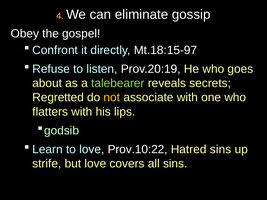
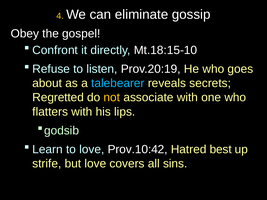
Mt.18:15-97: Mt.18:15-97 -> Mt.18:15-10 (166, 50)
talebearer colour: light green -> light blue (118, 83)
Prov.10:22: Prov.10:22 -> Prov.10:42 (138, 150)
Hatred sins: sins -> best (221, 150)
